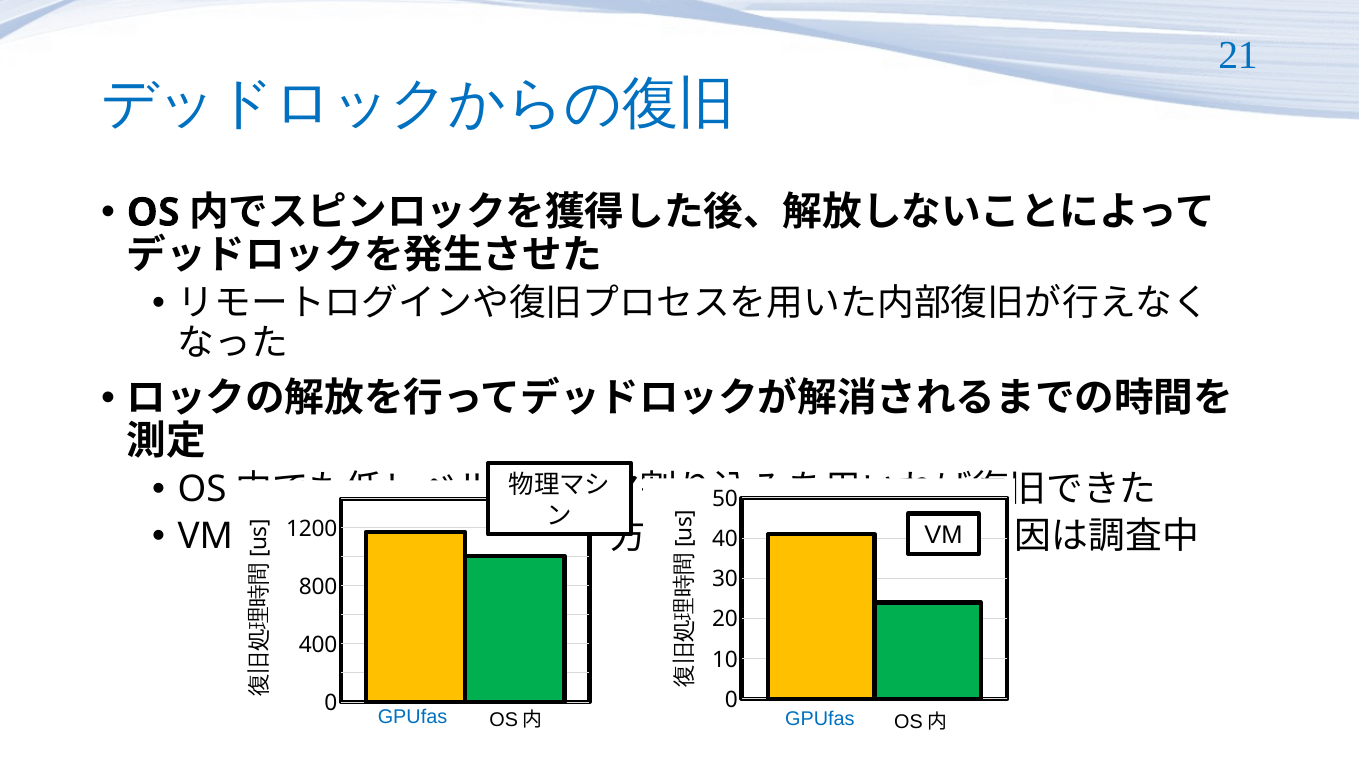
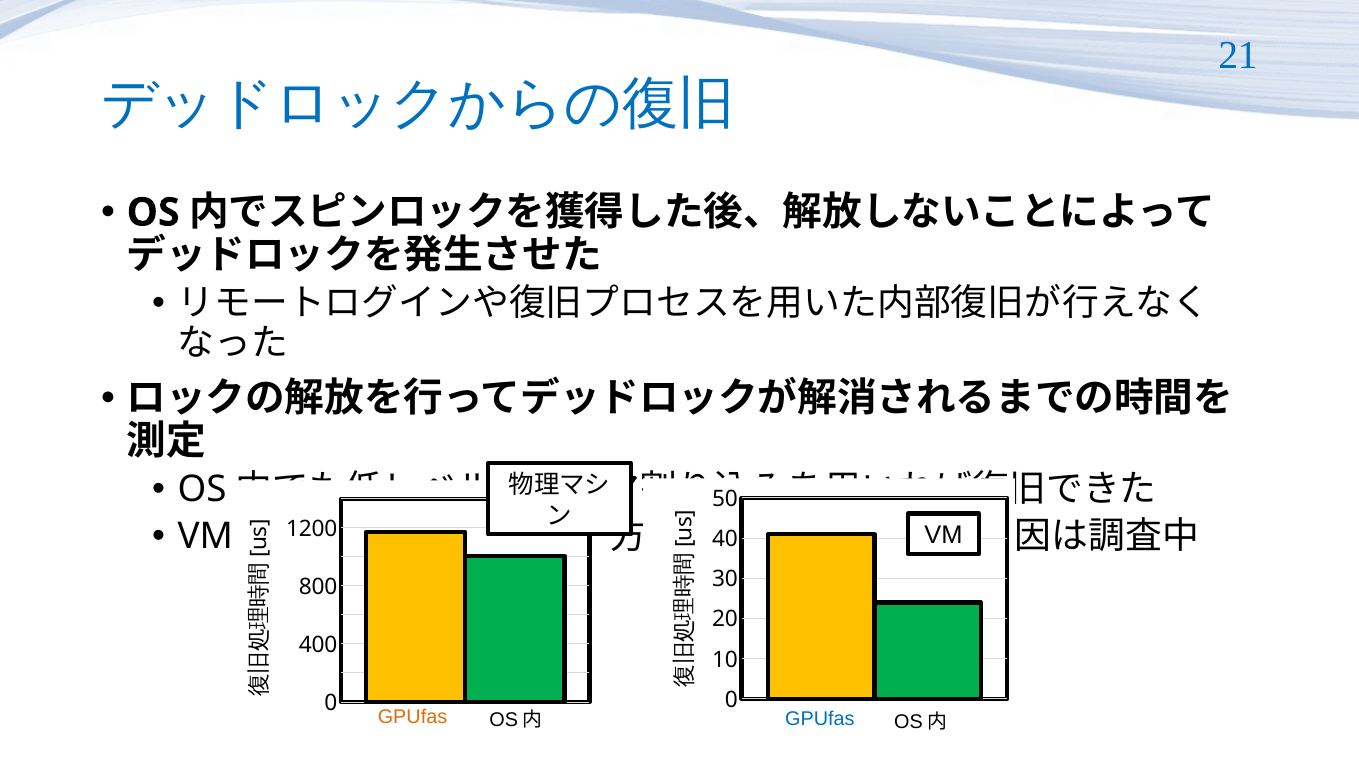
GPUfas colour: blue -> orange (413, 717)
